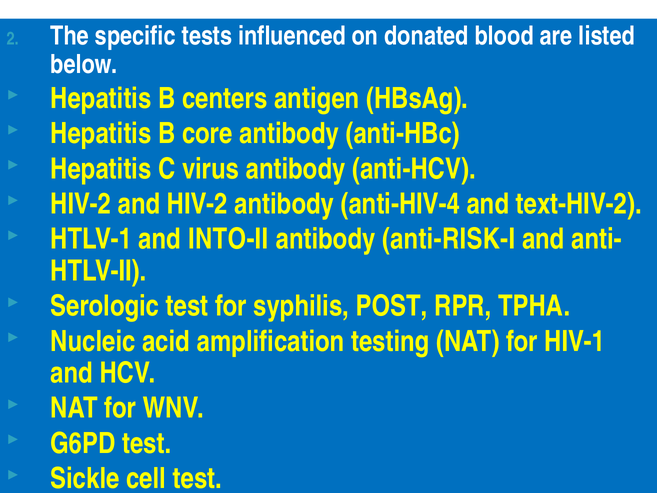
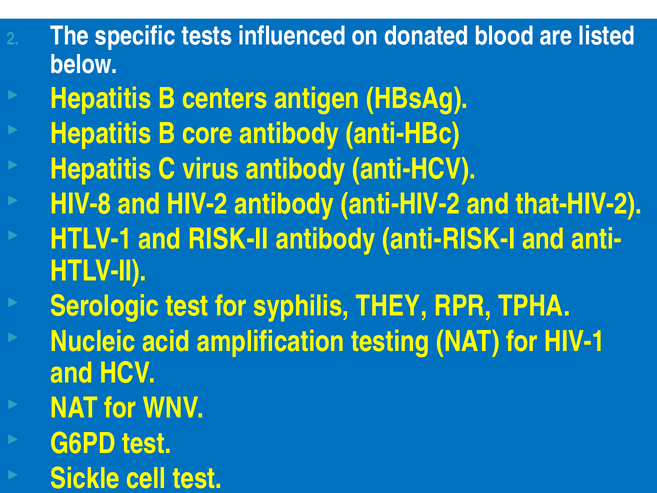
HIV-2: HIV-2 -> HIV-8 (81, 204)
anti-HIV-4: anti-HIV-4 -> anti-HIV-2 (400, 204)
text-HIV-2: text-HIV-2 -> that-HIV-2 (579, 204)
INTO-II: INTO-II -> RISK-II (228, 239)
POST: POST -> THEY (392, 306)
